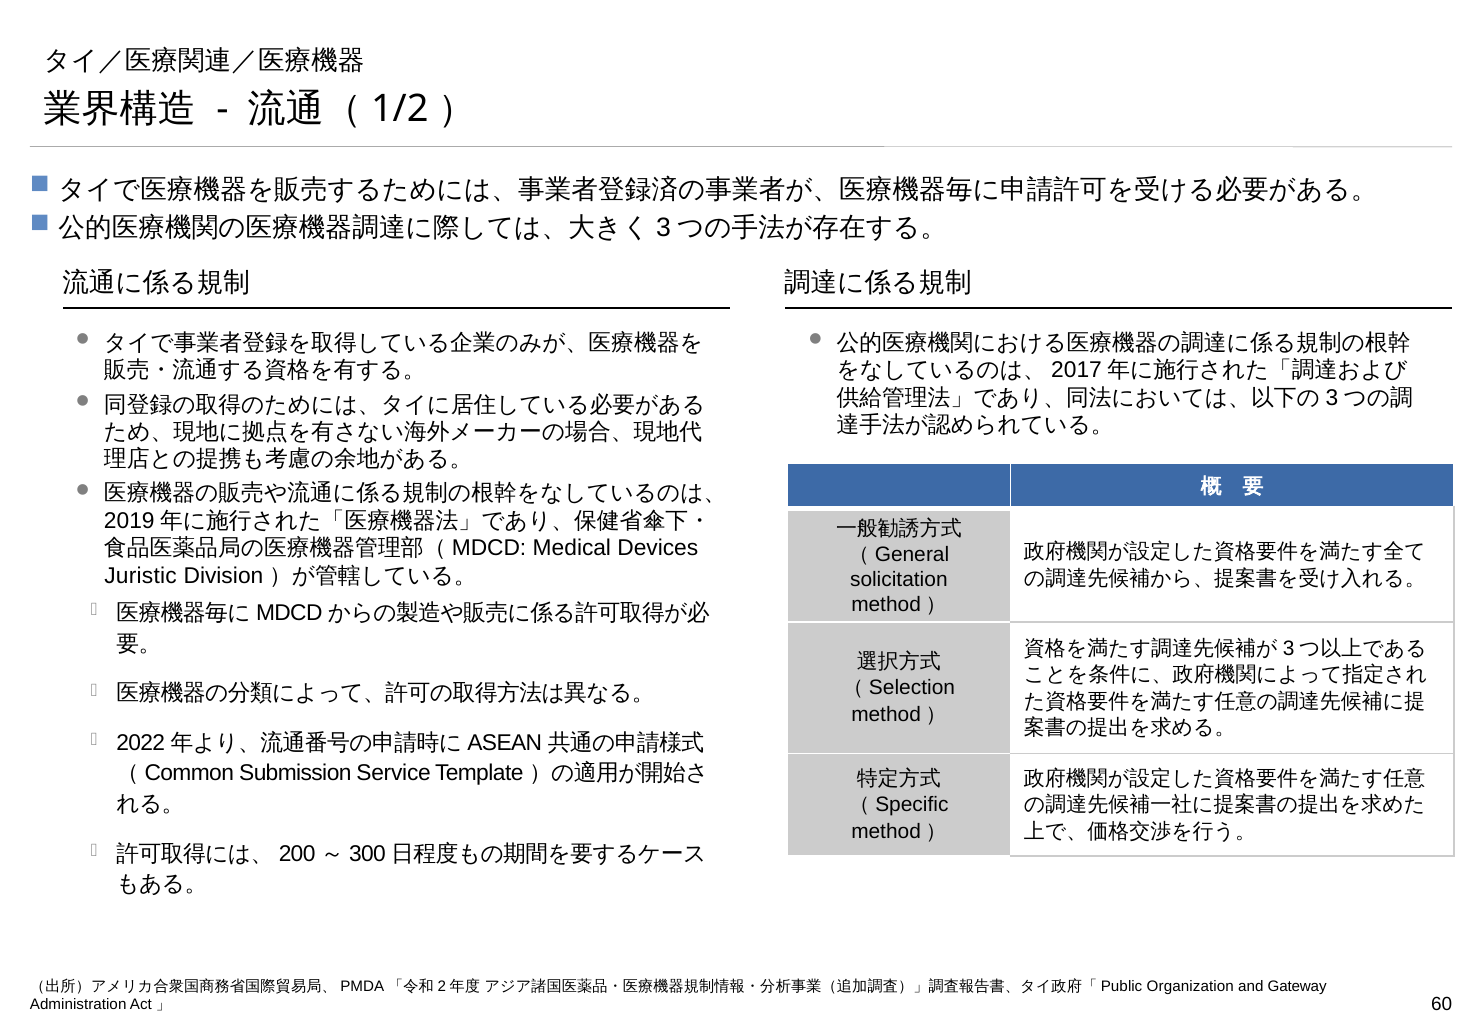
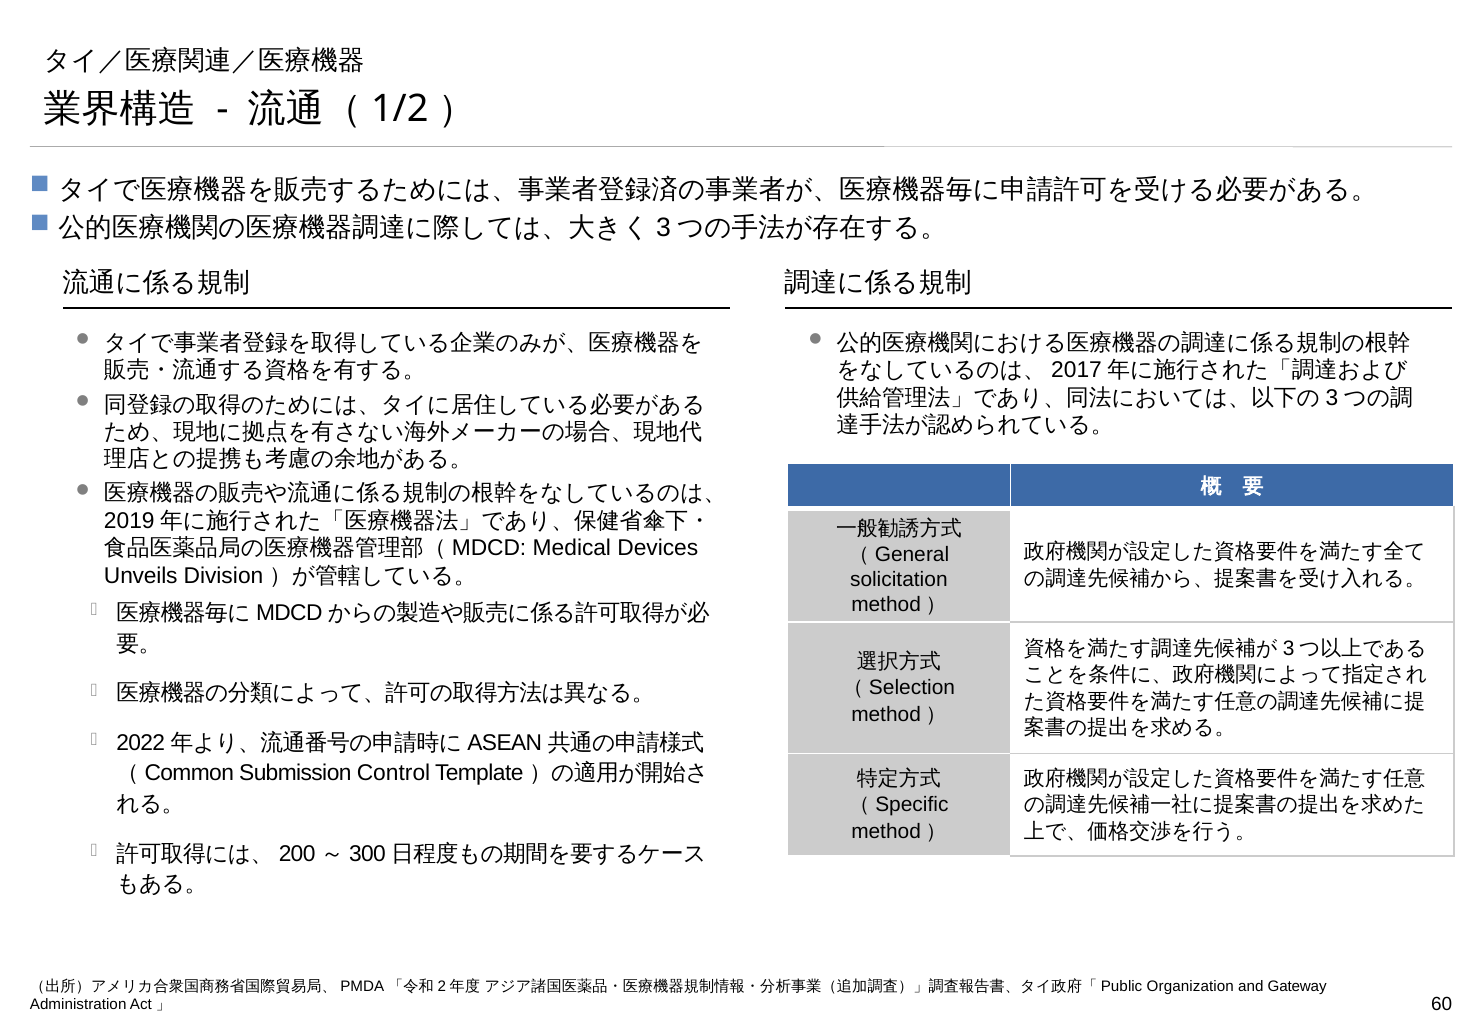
Juristic: Juristic -> Unveils (141, 575)
Service: Service -> Control (394, 773)
